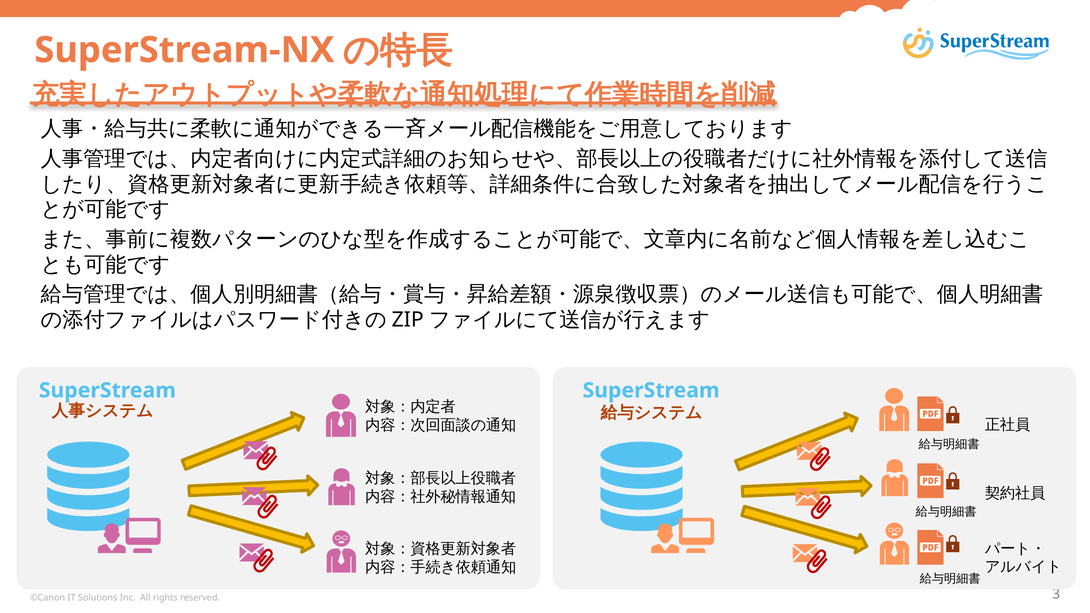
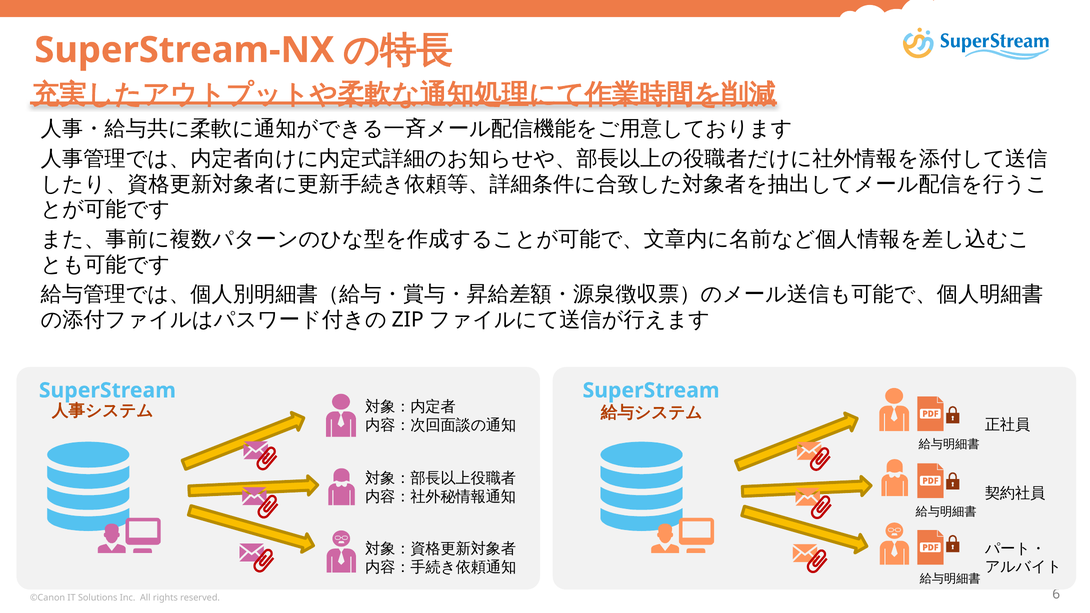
3: 3 -> 6 (1056, 595)
